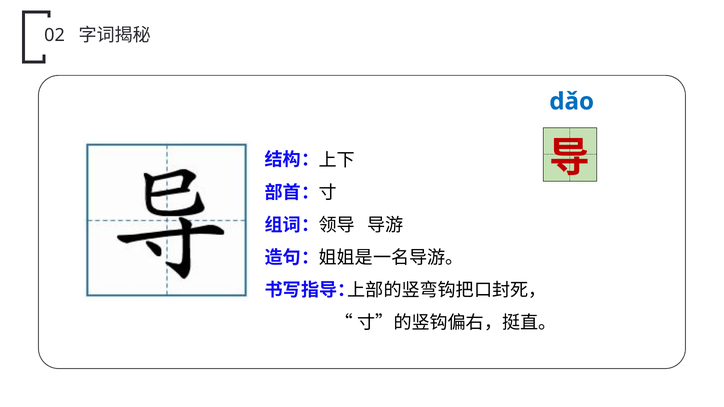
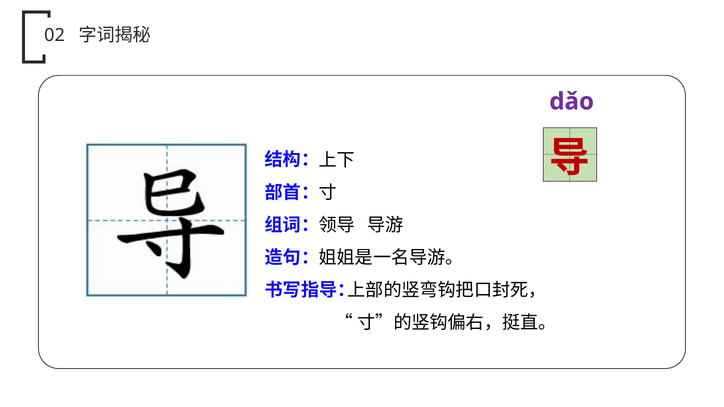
dǎo colour: blue -> purple (572, 102)
